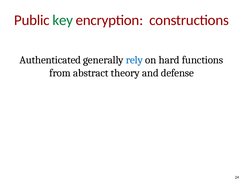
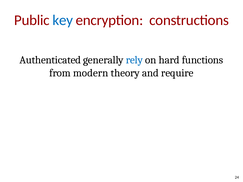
key colour: green -> blue (63, 20)
abstract: abstract -> modern (91, 73)
defense: defense -> require (177, 73)
